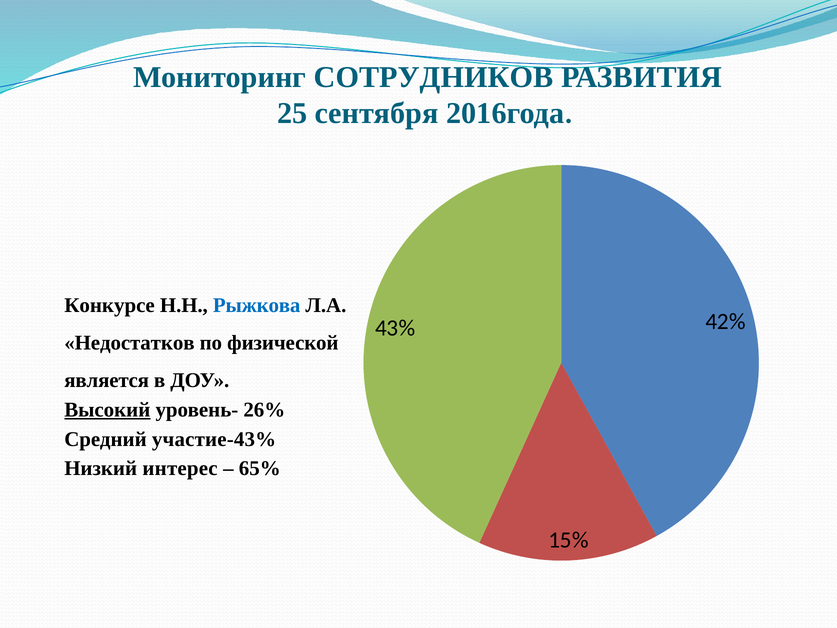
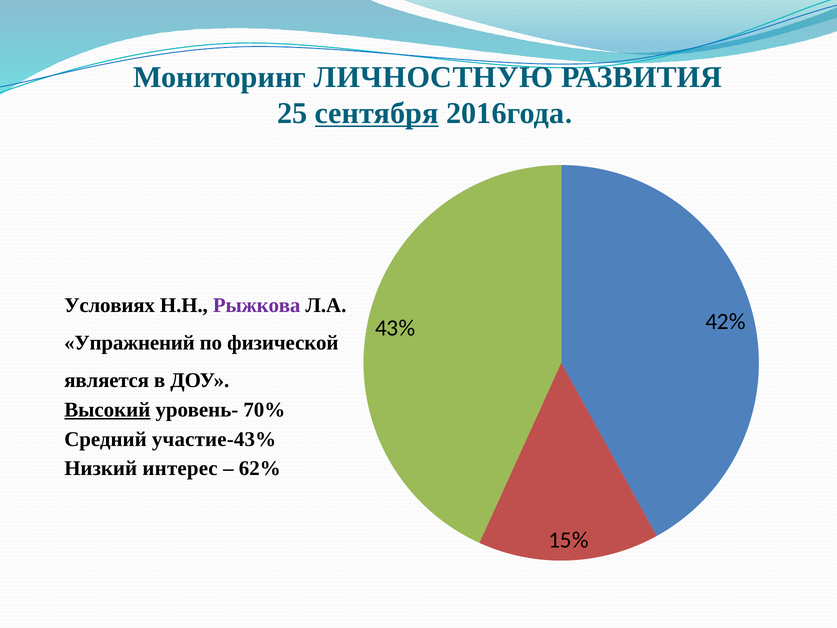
СОТРУДНИКОВ: СОТРУДНИКОВ -> ЛИЧНОСТНУЮ (433, 77)
сентября underline: none -> present (377, 113)
Конкурсе: Конкурсе -> Условиях (110, 305)
Рыжкова colour: blue -> purple (257, 305)
Недостатков: Недостатков -> Упражнений (129, 343)
26%: 26% -> 70% (264, 410)
65%: 65% -> 62% (260, 468)
